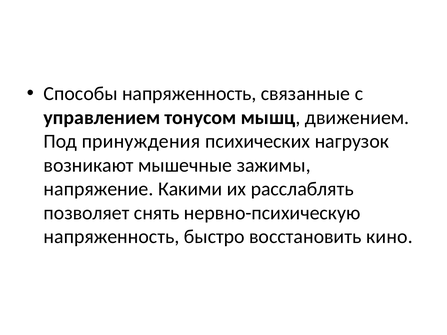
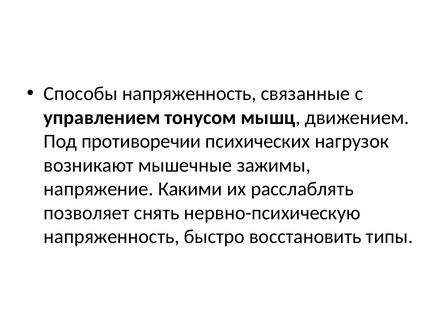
принуждения: принуждения -> противоречии (141, 141)
кино: кино -> типы (390, 237)
